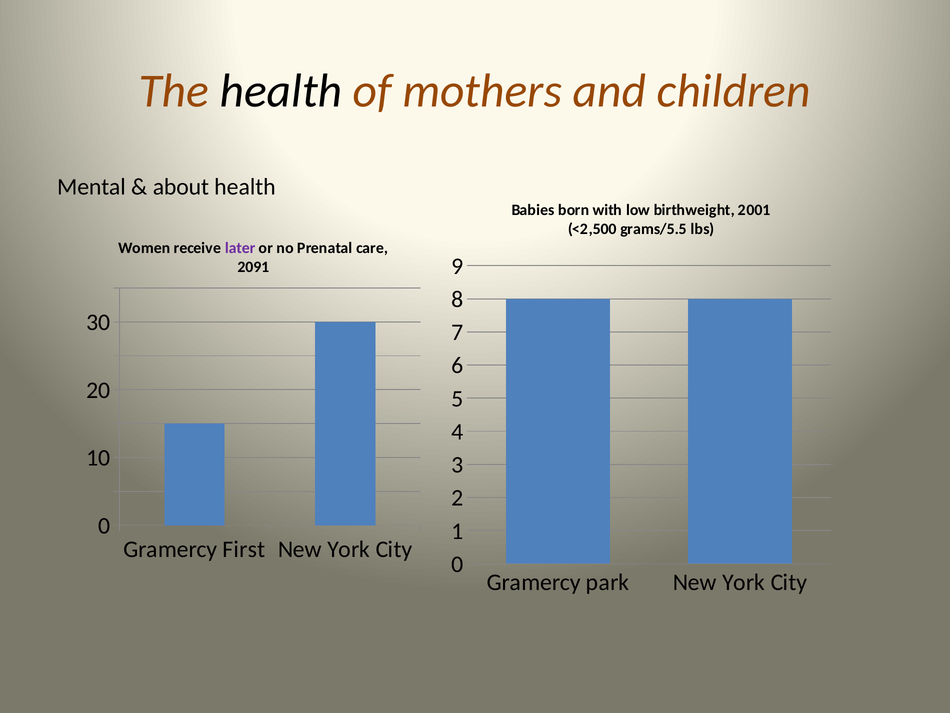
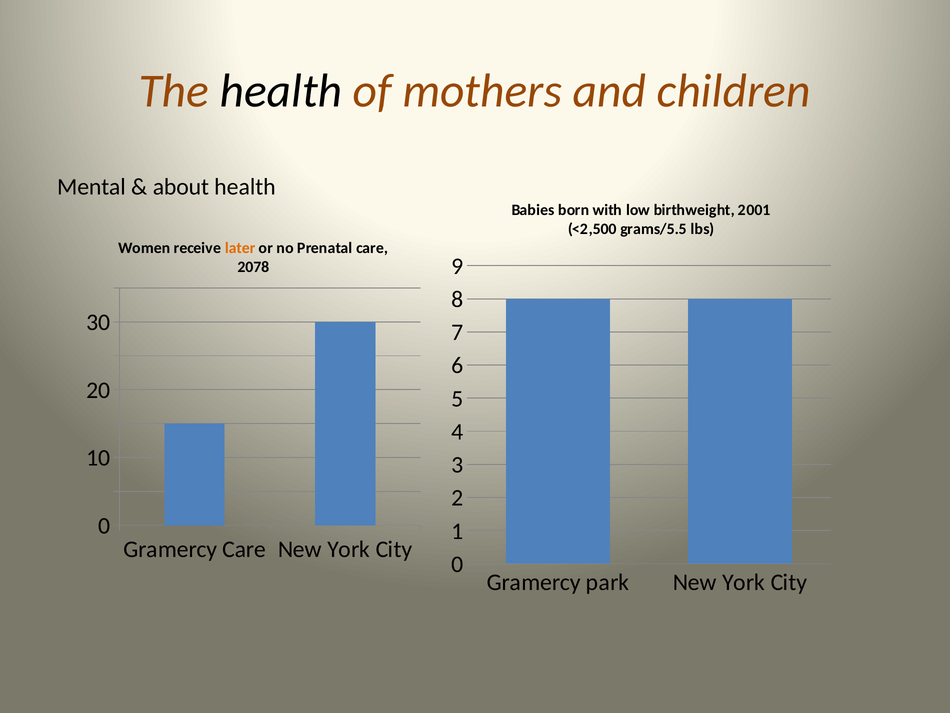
later colour: purple -> orange (240, 248)
2091: 2091 -> 2078 (253, 267)
Gramercy First: First -> Care (244, 549)
